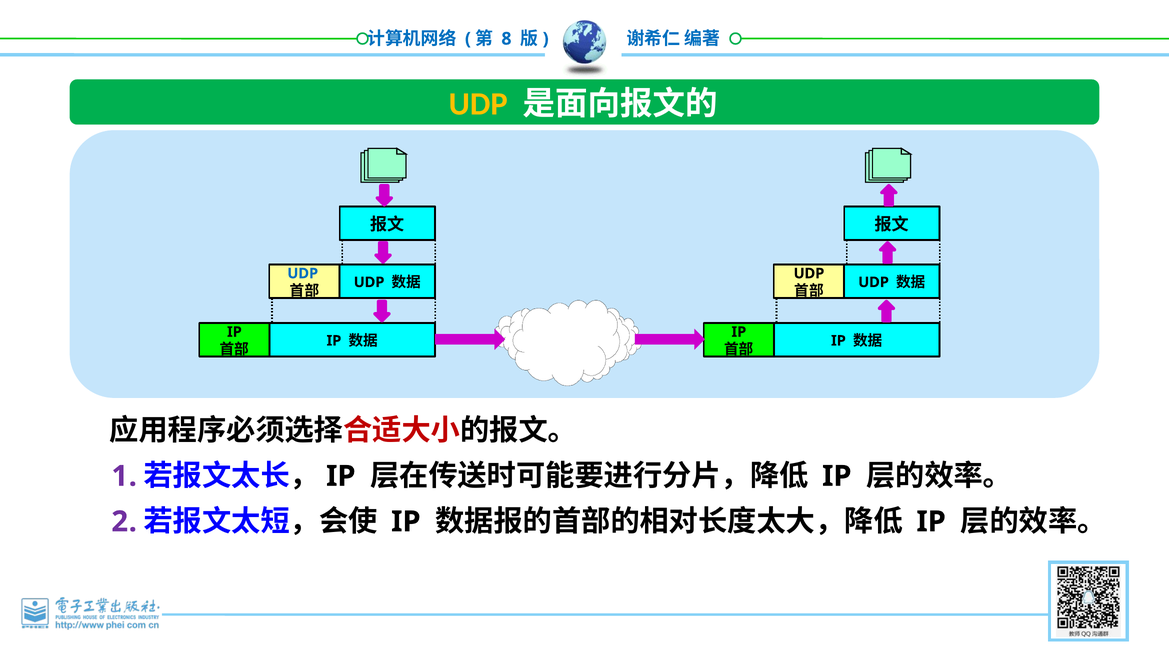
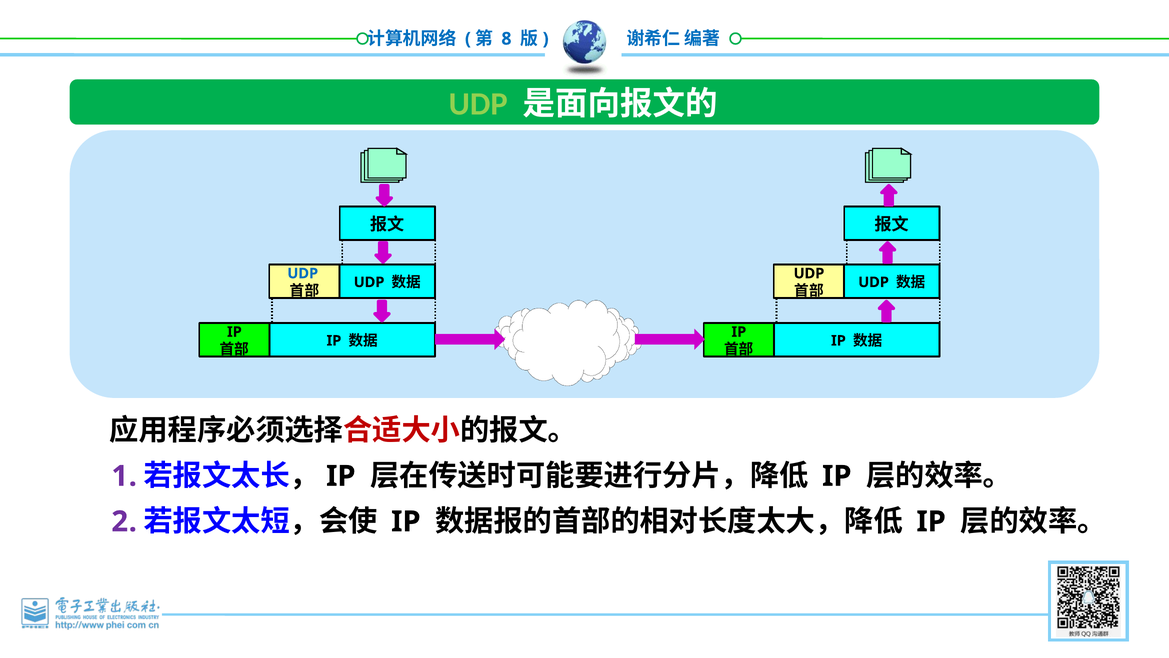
UDP colour: yellow -> light green (478, 104)
